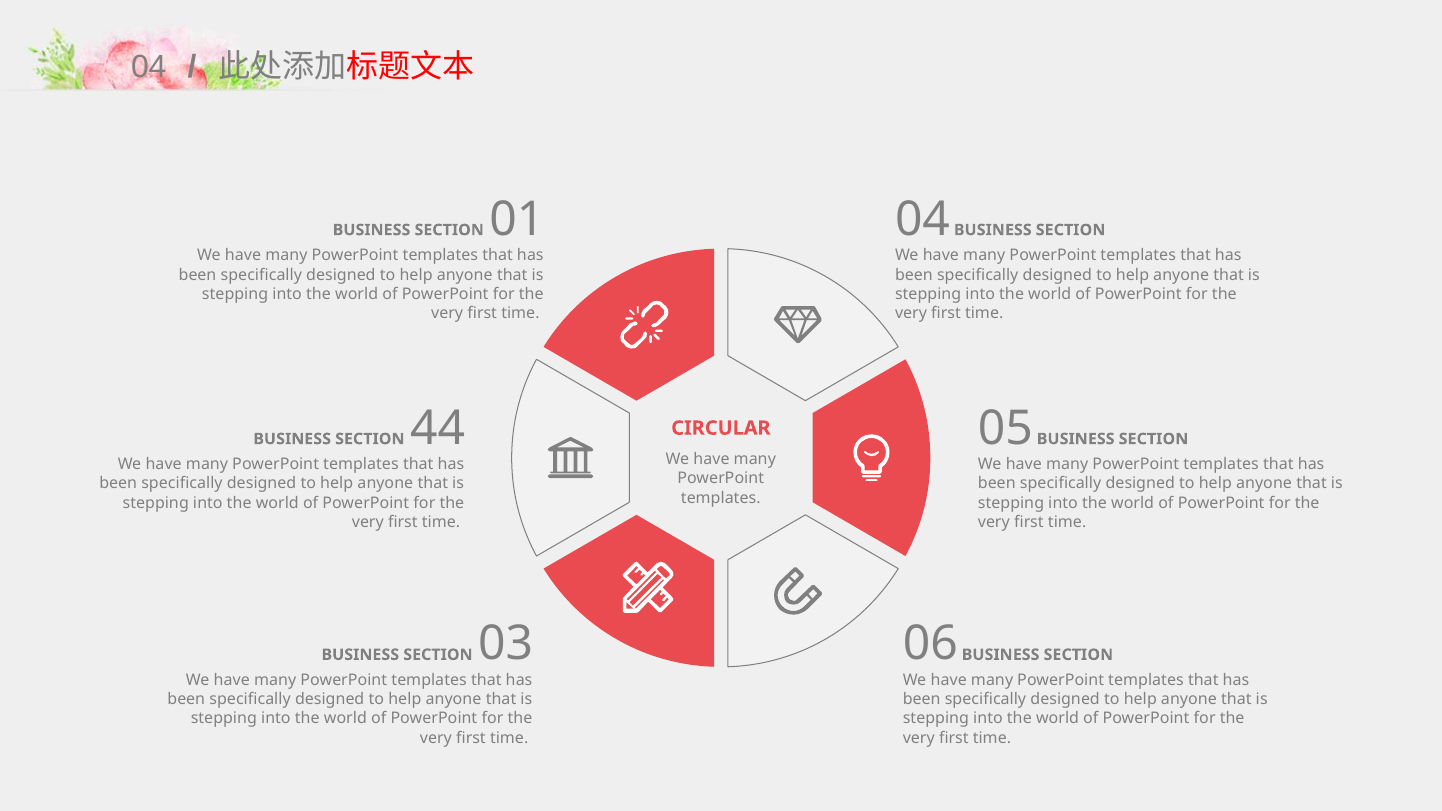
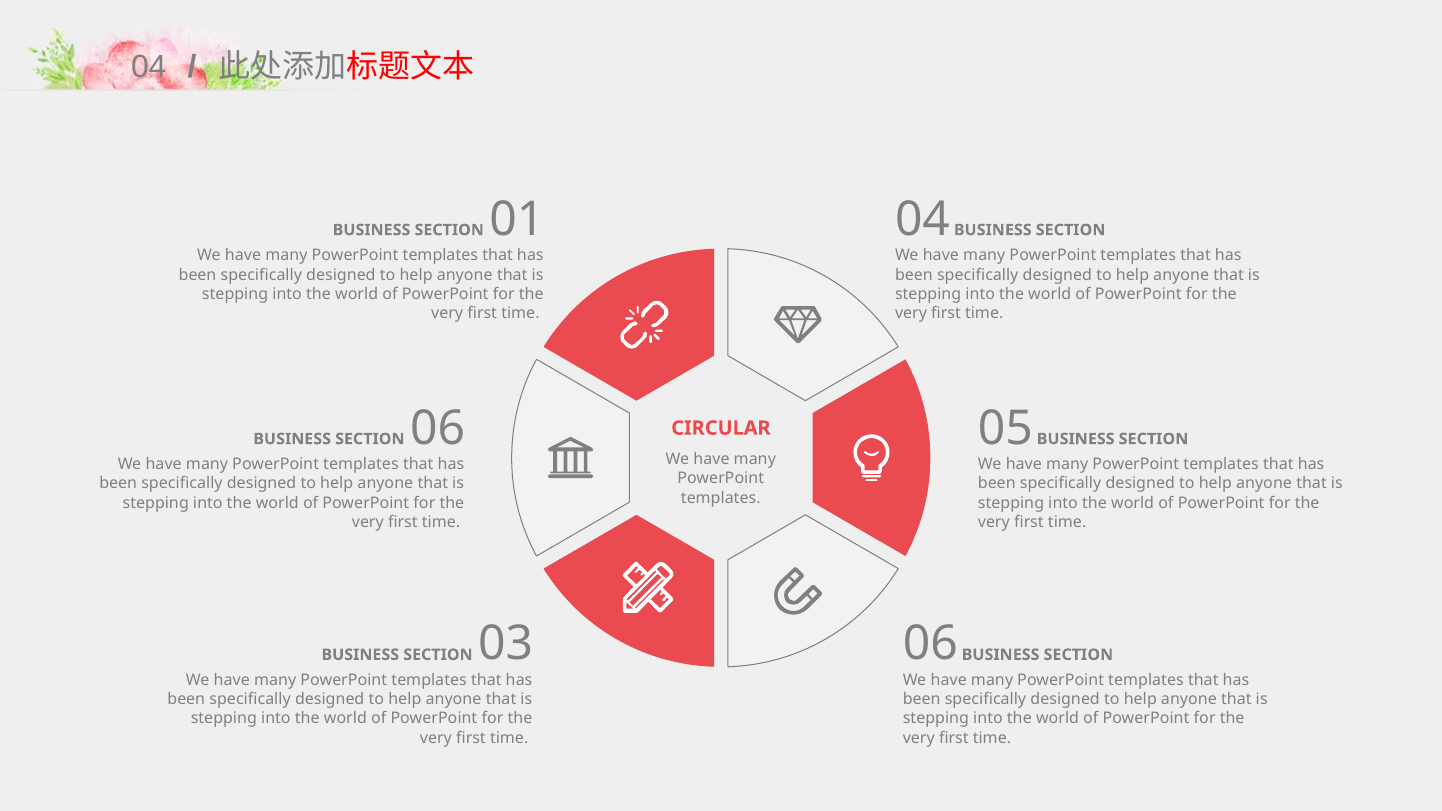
SECTION 44: 44 -> 06 (438, 428)
